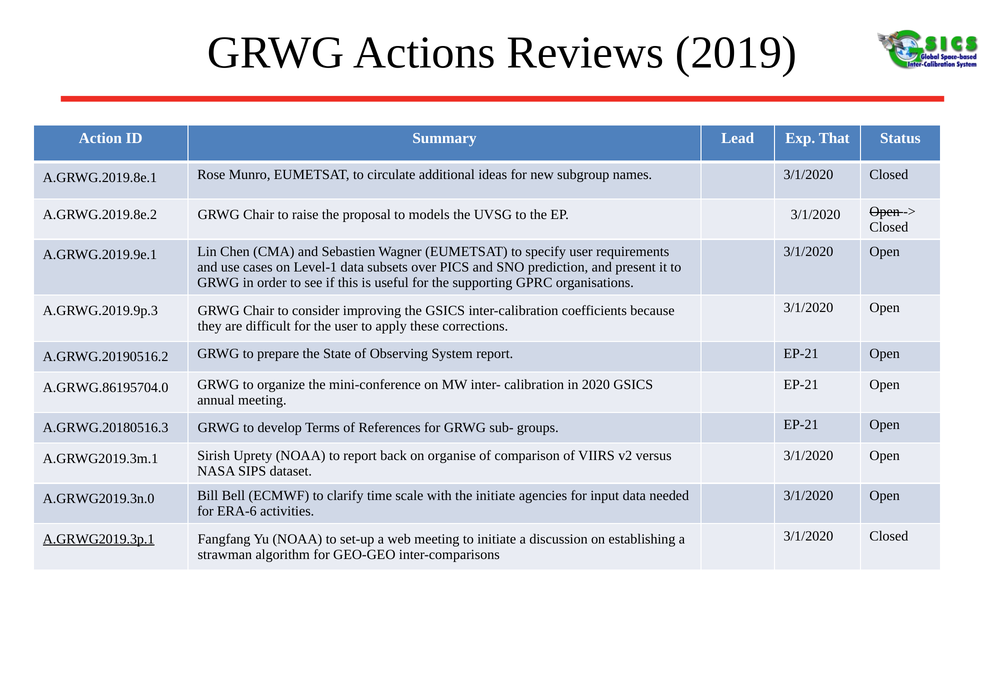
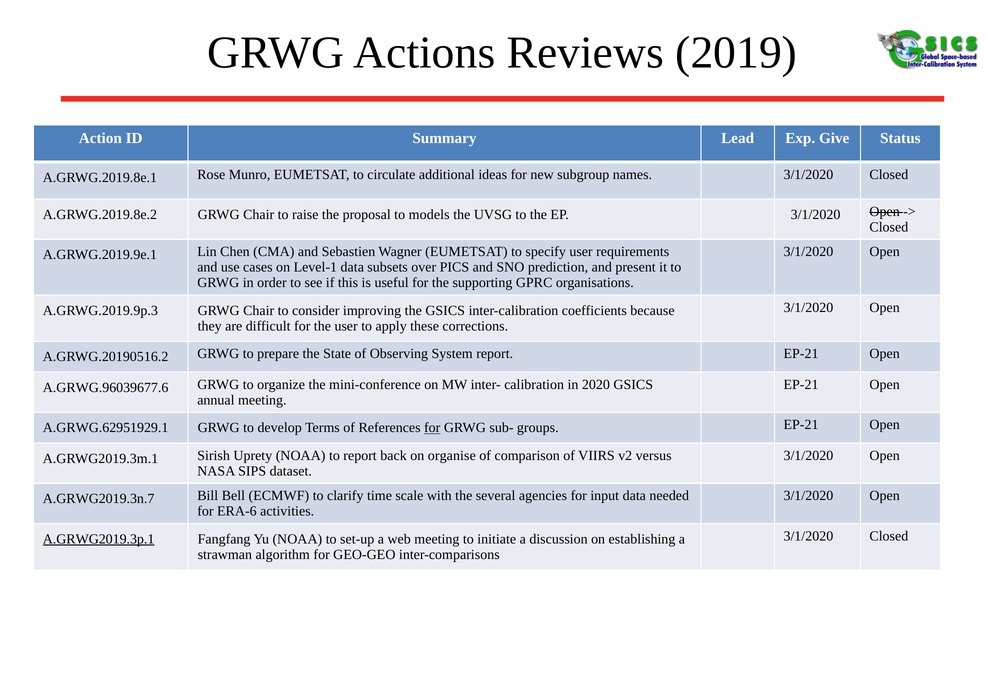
That: That -> Give (834, 138)
A.GRWG.86195704.0: A.GRWG.86195704.0 -> A.GRWG.96039677.6 (106, 388)
A.GRWG.20180516.3: A.GRWG.20180516.3 -> A.GRWG.62951929.1 (106, 428)
for underline: none -> present (432, 428)
A.GRWG2019.3n.0: A.GRWG2019.3n.0 -> A.GRWG2019.3n.7 (99, 499)
the initiate: initiate -> several (496, 496)
